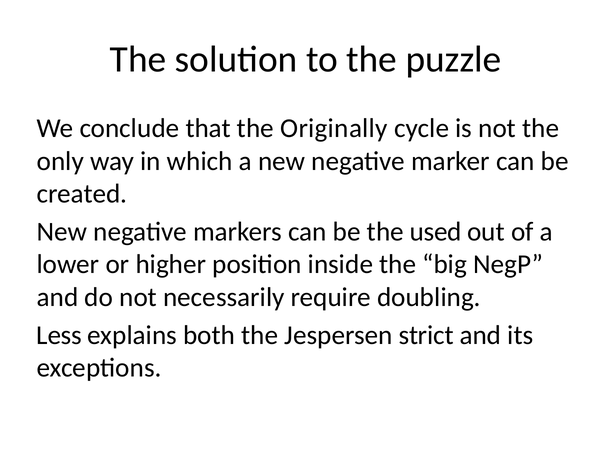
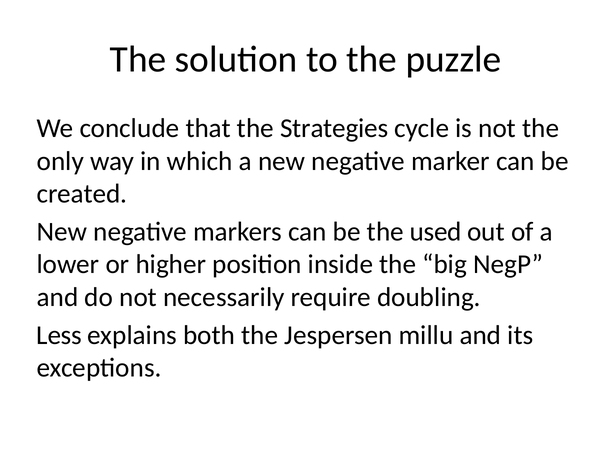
Originally: Originally -> Strategies (334, 128)
strict: strict -> millu (426, 335)
